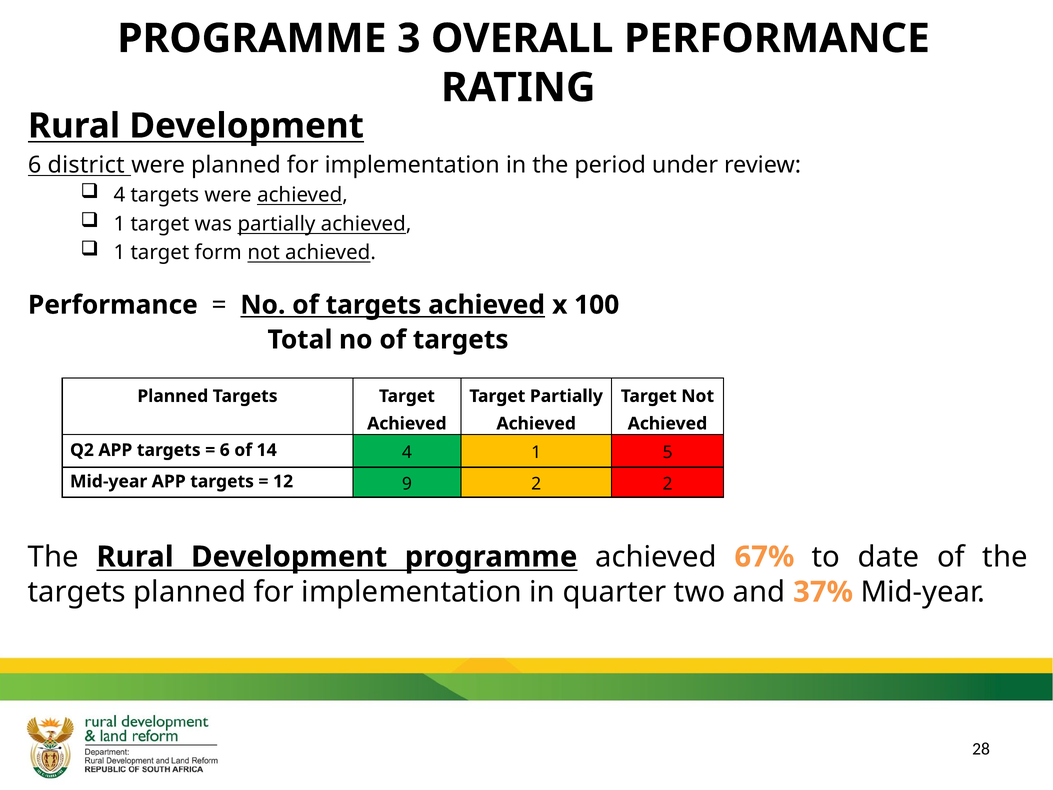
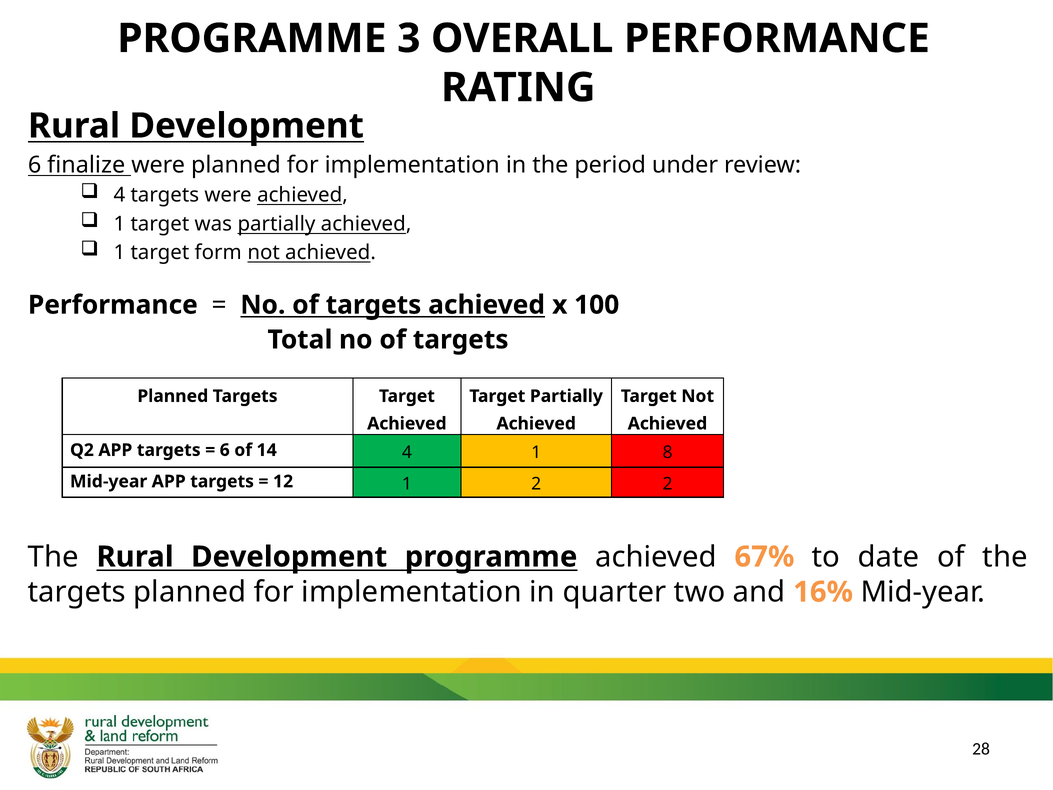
district: district -> finalize (86, 165)
5: 5 -> 8 (668, 452)
12 9: 9 -> 1 (407, 484)
37%: 37% -> 16% (823, 592)
